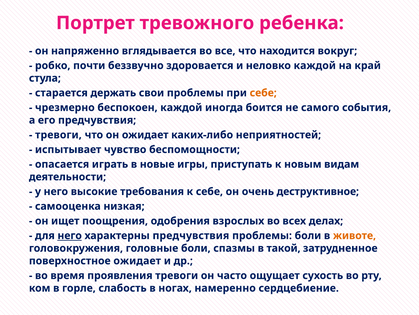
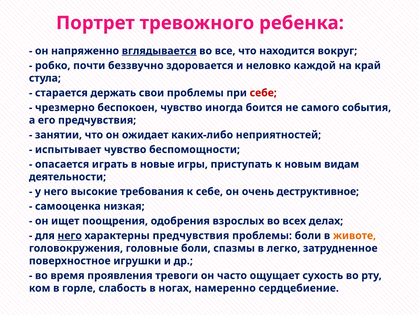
вглядывается underline: none -> present (159, 51)
себе colour: orange -> red (263, 93)
беспокоен каждой: каждой -> чувство (181, 107)
тревоги: тревоги -> занятии (58, 135)
такой: такой -> легко (283, 248)
поверхностное ожидает: ожидает -> игрушки (137, 260)
